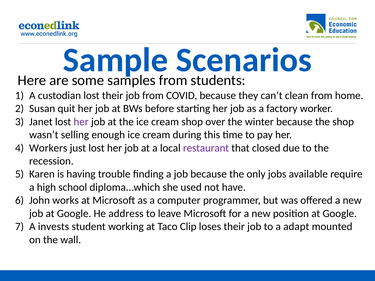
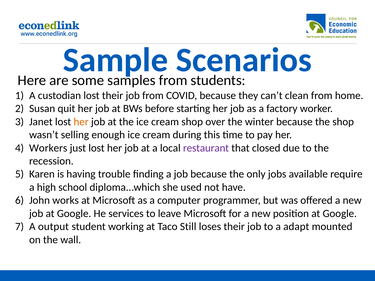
her colour: purple -> orange (81, 122)
address: address -> services (126, 214)
invests: invests -> output (53, 227)
Clip: Clip -> Still (188, 227)
